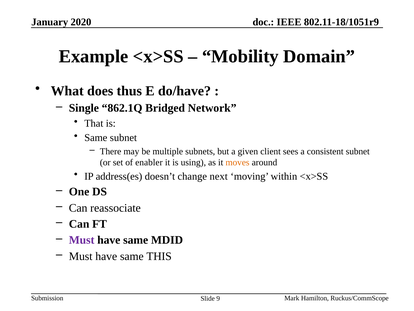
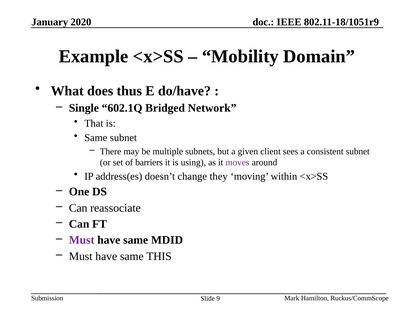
862.1Q: 862.1Q -> 602.1Q (122, 108)
enabler: enabler -> barriers (149, 162)
moves colour: orange -> purple (237, 162)
next: next -> they (219, 176)
